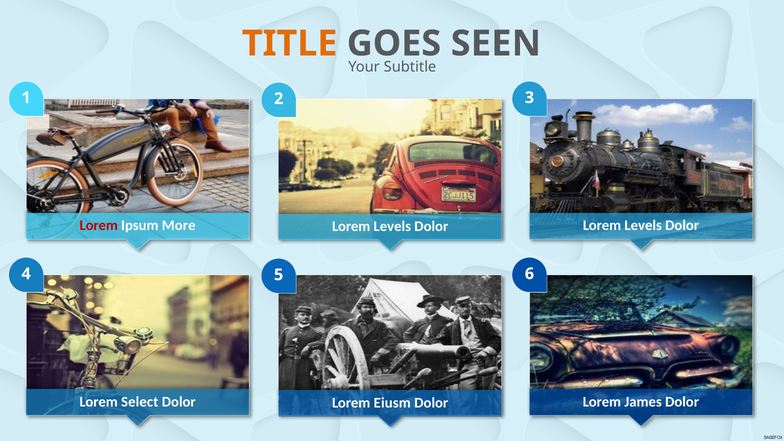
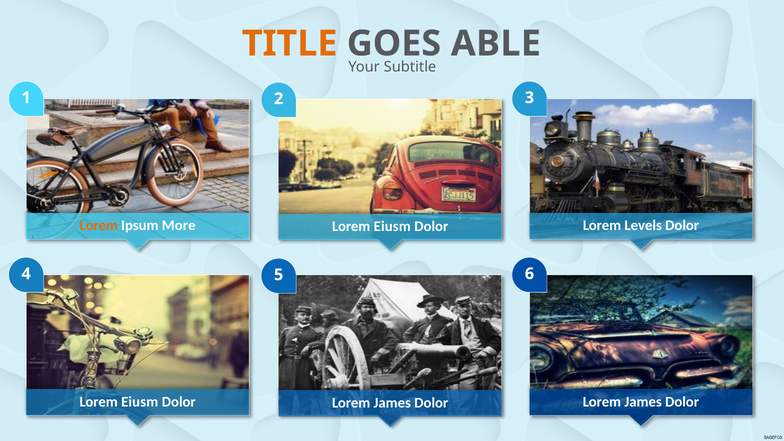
SEEN: SEEN -> ABLE (496, 44)
Lorem colour: red -> orange (99, 226)
Levels: Levels -> Eiusm (392, 227)
Select: Select -> Eiusm (140, 402)
Eiusm: Eiusm -> James (392, 403)
